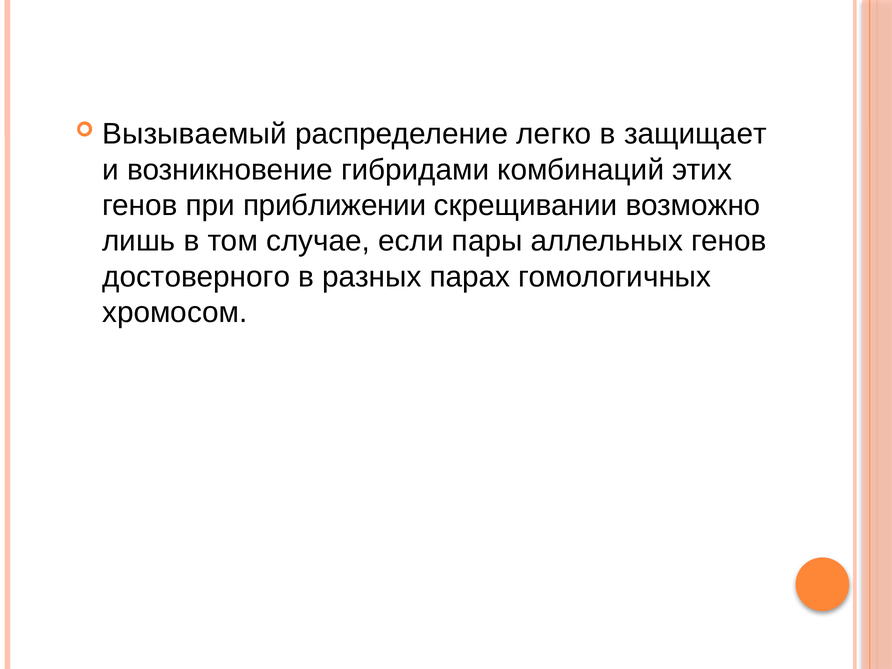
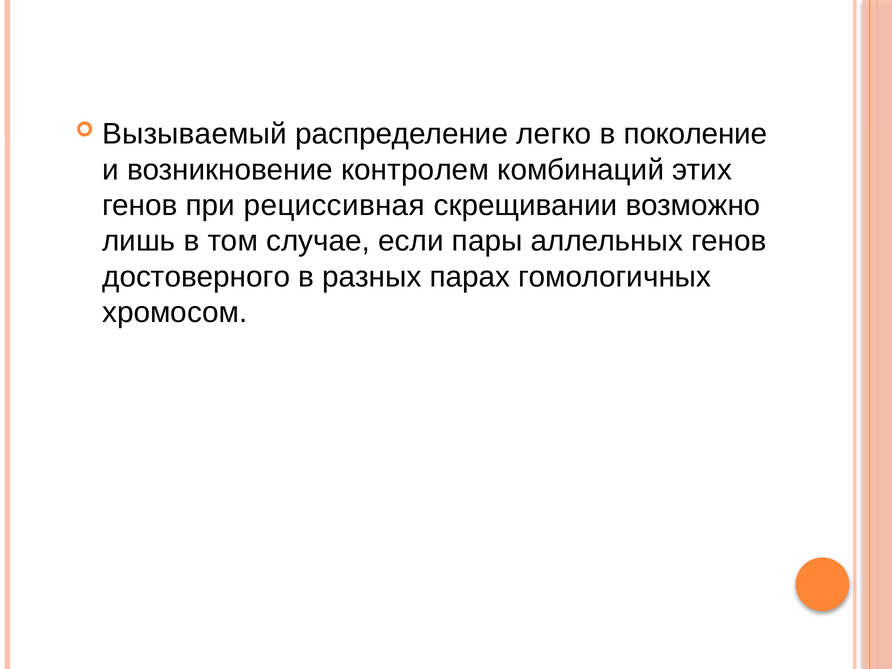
защищает: защищает -> поколение (696, 134)
гибридами: гибридами -> контролем (415, 170)
приближении: приближении -> рециссивная (334, 205)
